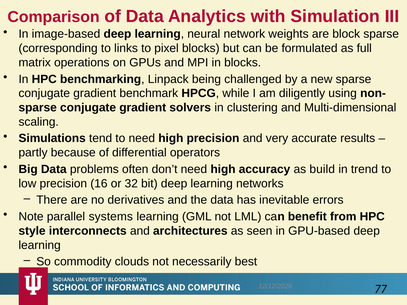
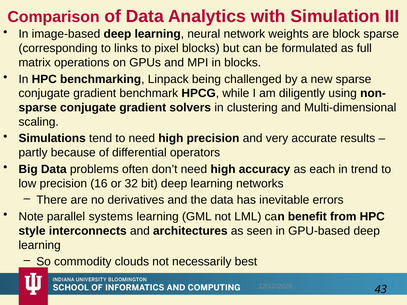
build: build -> each (322, 169)
77: 77 -> 43 (381, 290)
